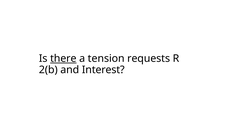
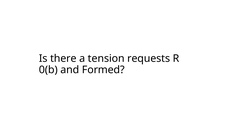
there underline: present -> none (63, 58)
2(b: 2(b -> 0(b (48, 70)
Interest: Interest -> Formed (103, 70)
